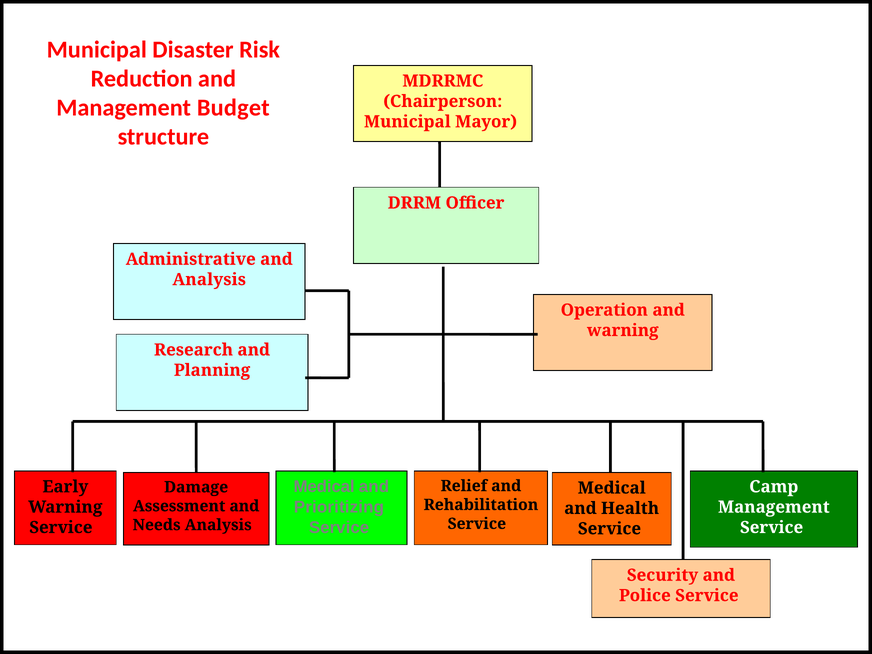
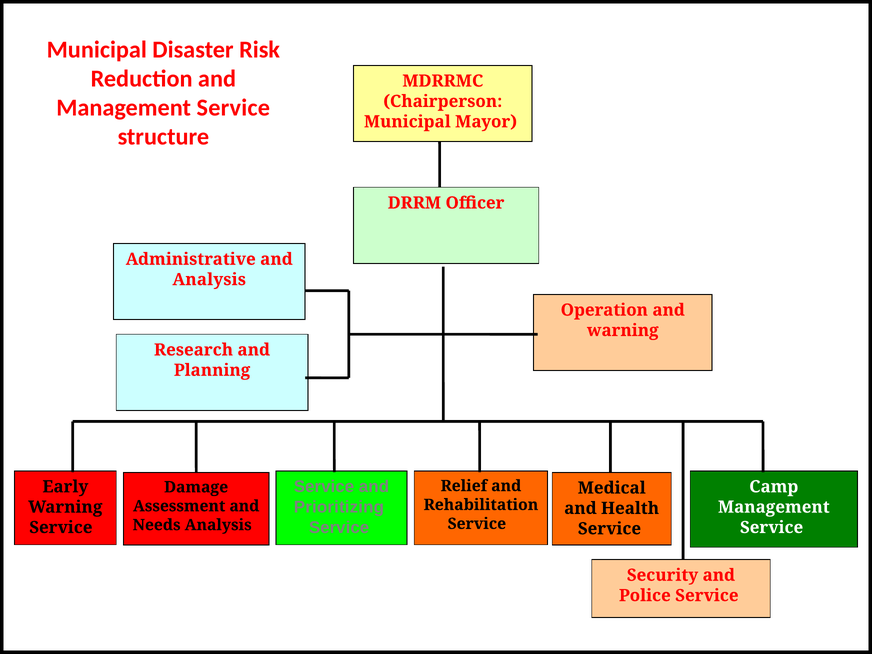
Budget: Budget -> Service (233, 108)
Medical: Medical -> Service (324, 487)
